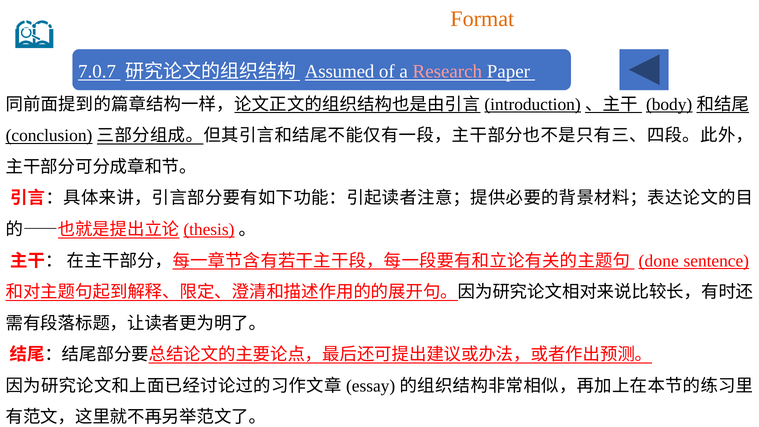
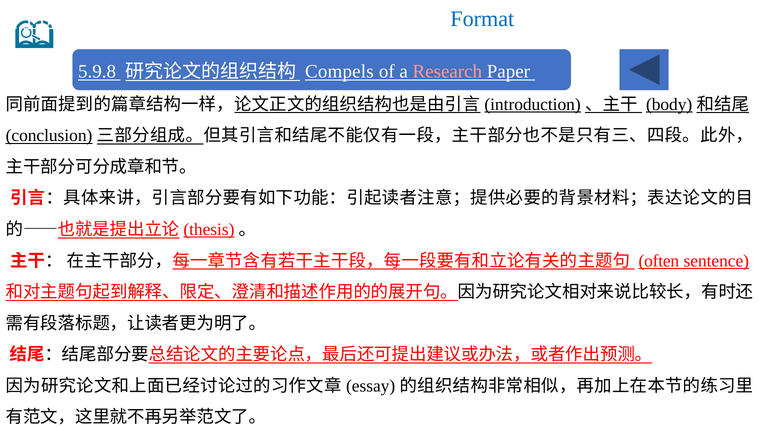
6.3: 6.3 -> 1.6 (37, 19)
Format colour: orange -> blue (482, 19)
7.0.7: 7.0.7 -> 5.9.8 (97, 71)
Assumed: Assumed -> Compels (339, 71)
done: done -> often (659, 261)
